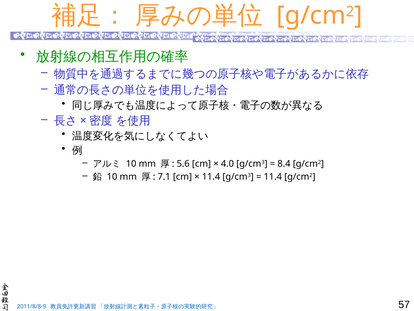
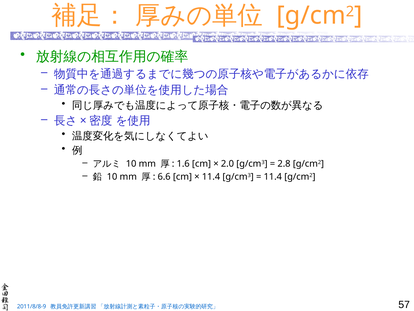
5.6: 5.6 -> 1.6 (183, 164)
4.0: 4.0 -> 2.0 (227, 164)
8.4: 8.4 -> 2.8 (284, 164)
7.1: 7.1 -> 6.6 (164, 177)
